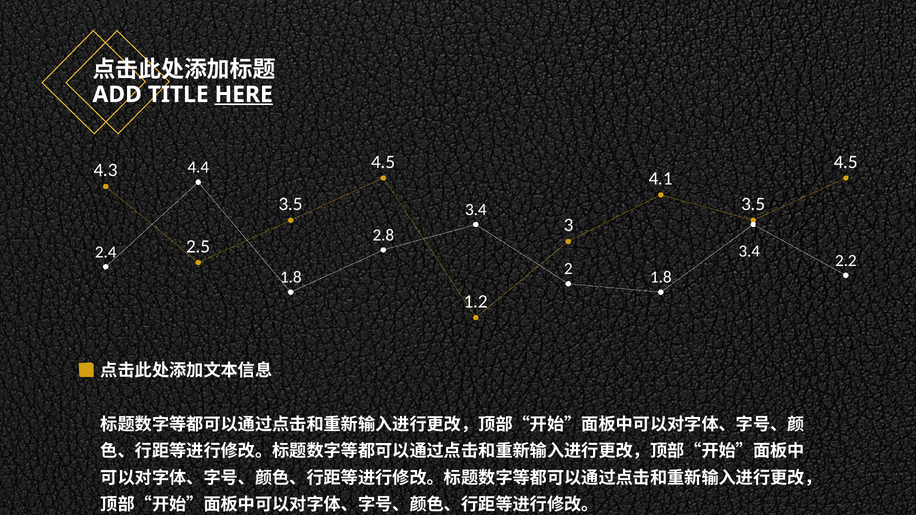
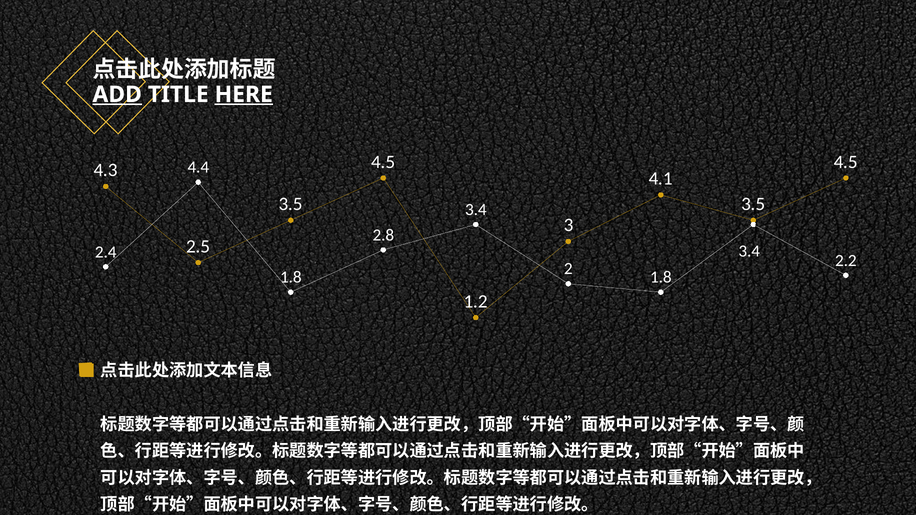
ADD underline: none -> present (117, 95)
